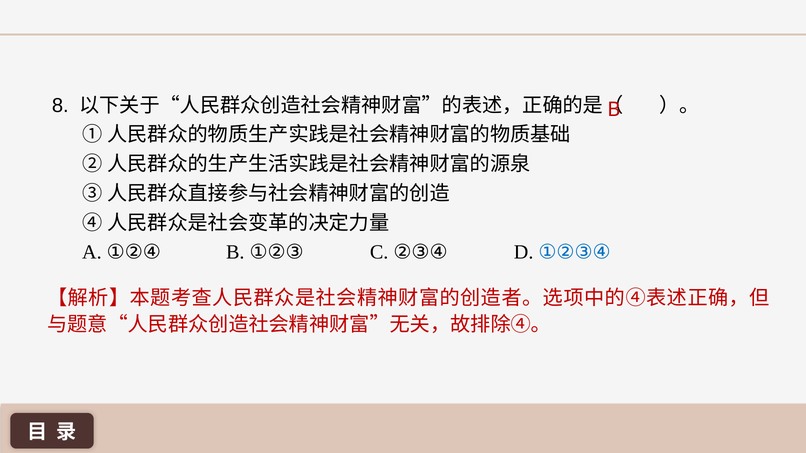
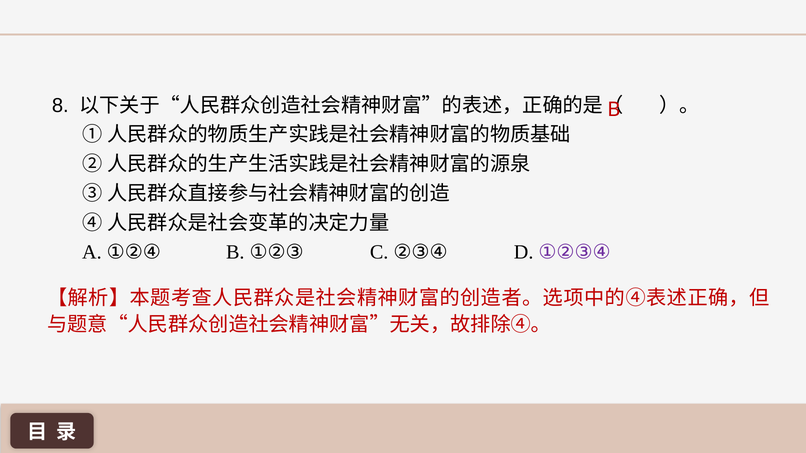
①②③④ colour: blue -> purple (575, 253)
